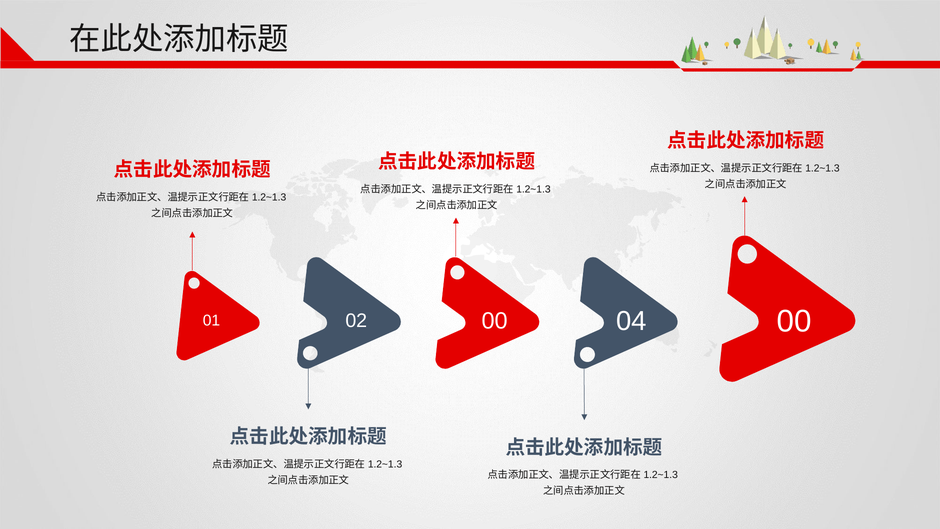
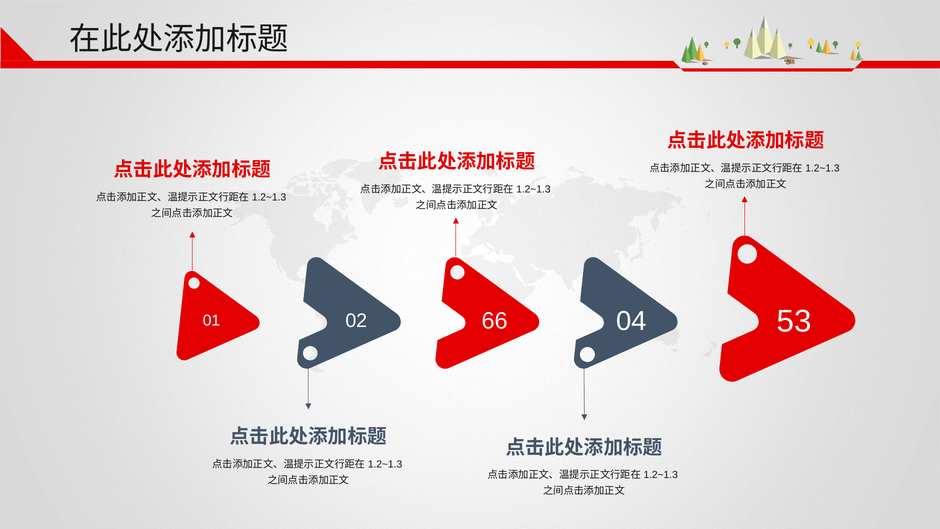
02 00: 00 -> 66 (495, 321)
04 00: 00 -> 53 (794, 321)
